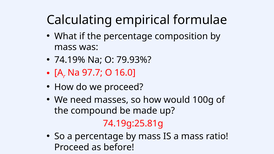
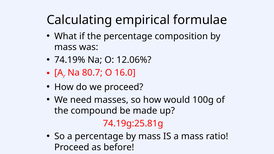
79.93%: 79.93% -> 12.06% (134, 60)
97.7: 97.7 -> 80.7 (92, 73)
